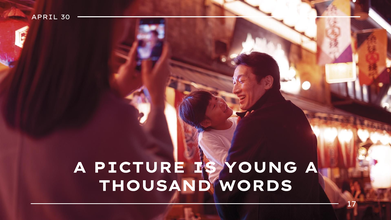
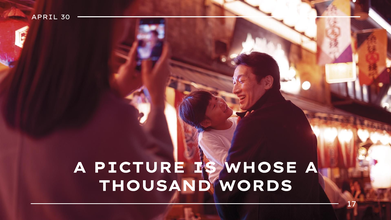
YOUNG: YOUNG -> WHOSE (261, 168)
